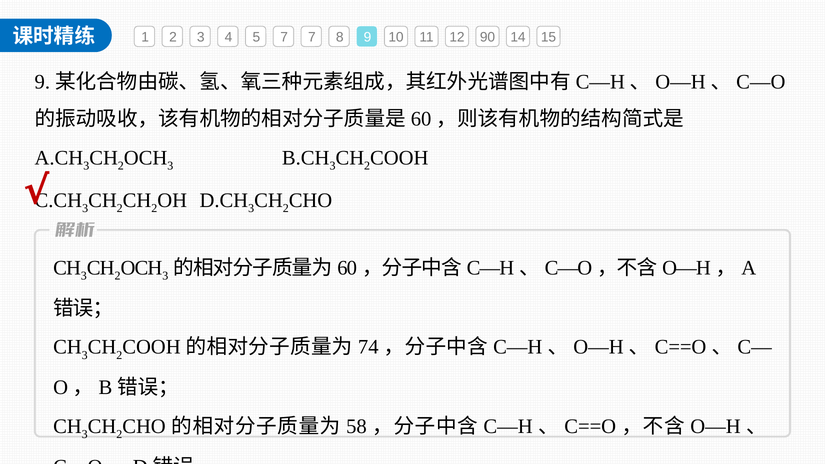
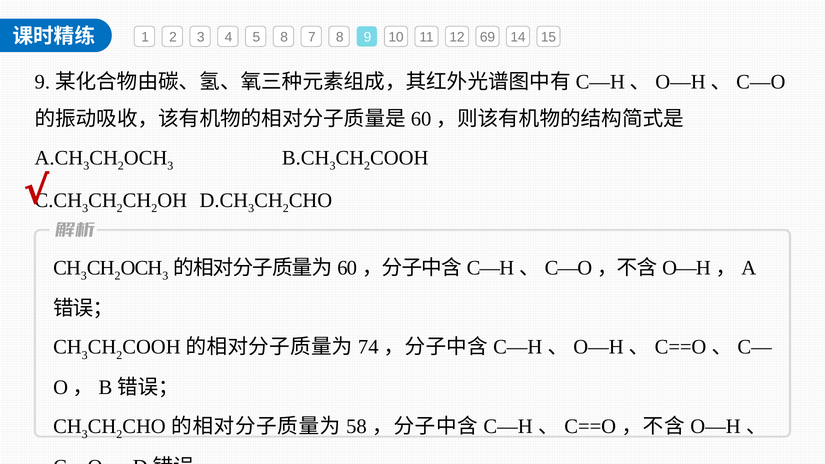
5 7: 7 -> 8 (284, 37)
90: 90 -> 69 (488, 37)
